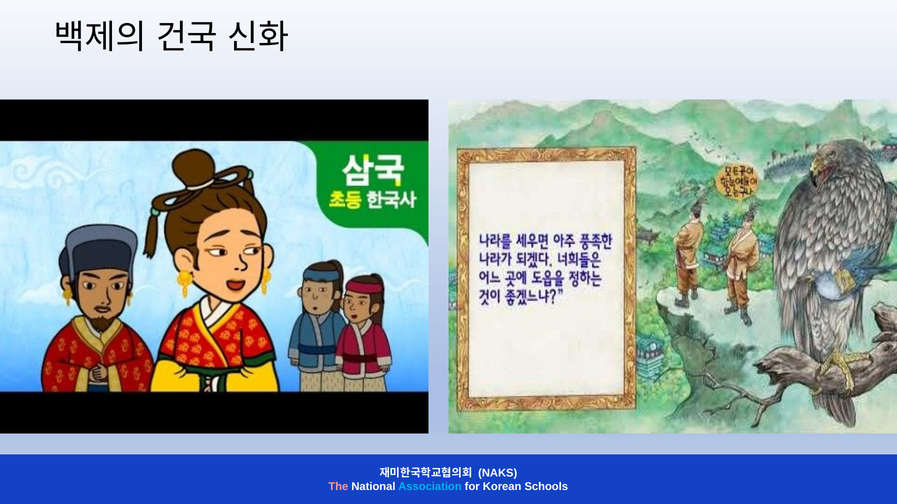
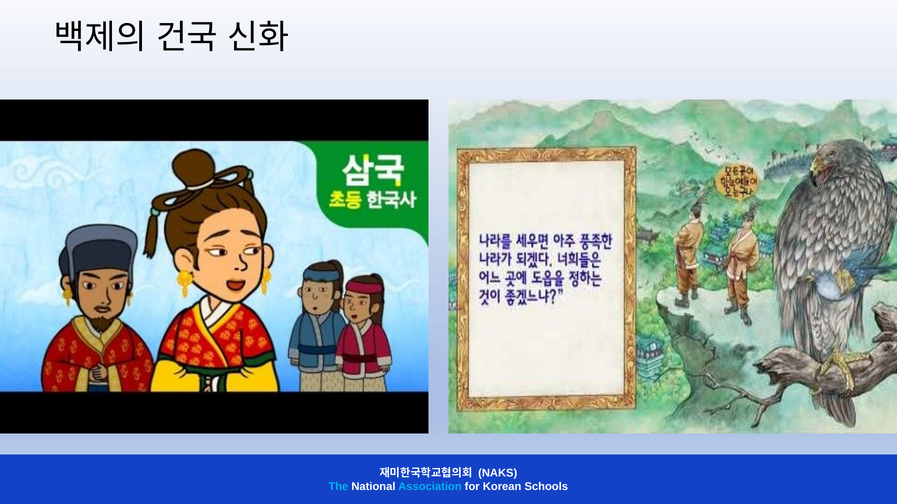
The colour: pink -> light blue (338, 487)
